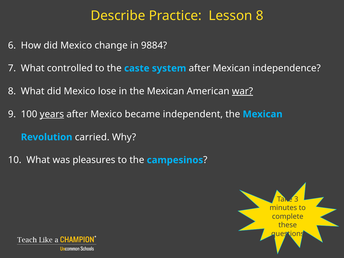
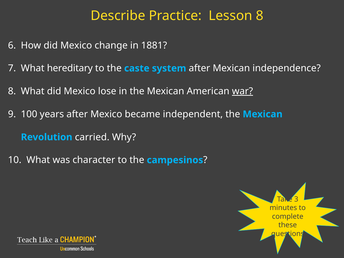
9884: 9884 -> 1881 (154, 45)
controlled: controlled -> hereditary (70, 68)
years underline: present -> none (52, 114)
pleasures: pleasures -> character (94, 160)
